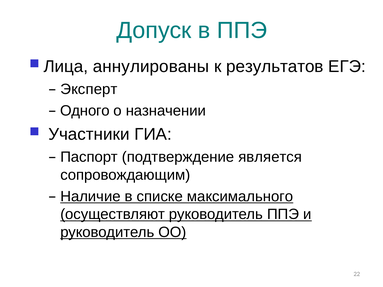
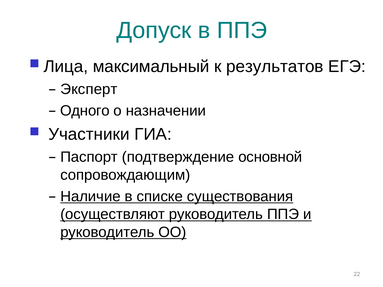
аннулированы: аннулированы -> максимальный (151, 66)
является: является -> основной (270, 157)
максимального: максимального -> существования (240, 197)
